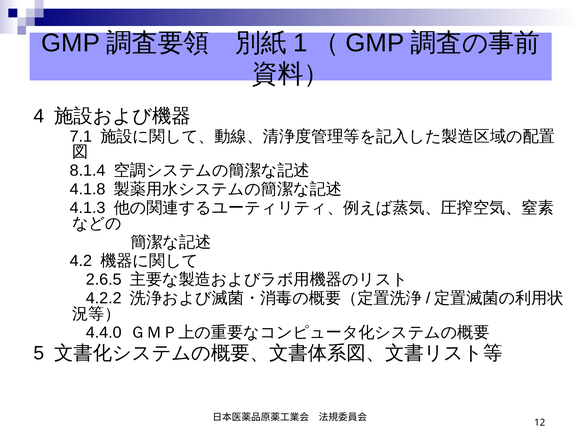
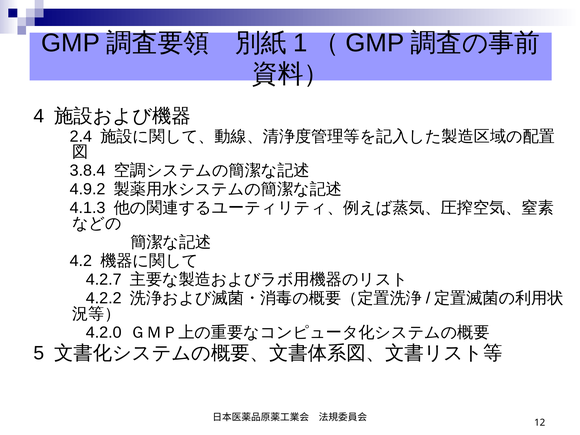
7.1: 7.1 -> 2.4 (81, 136)
8.1.4: 8.1.4 -> 3.8.4 (88, 171)
4.1.8: 4.1.8 -> 4.9.2 (88, 189)
2.6.5: 2.6.5 -> 4.2.7 (104, 280)
4.4.0: 4.4.0 -> 4.2.0 (104, 332)
